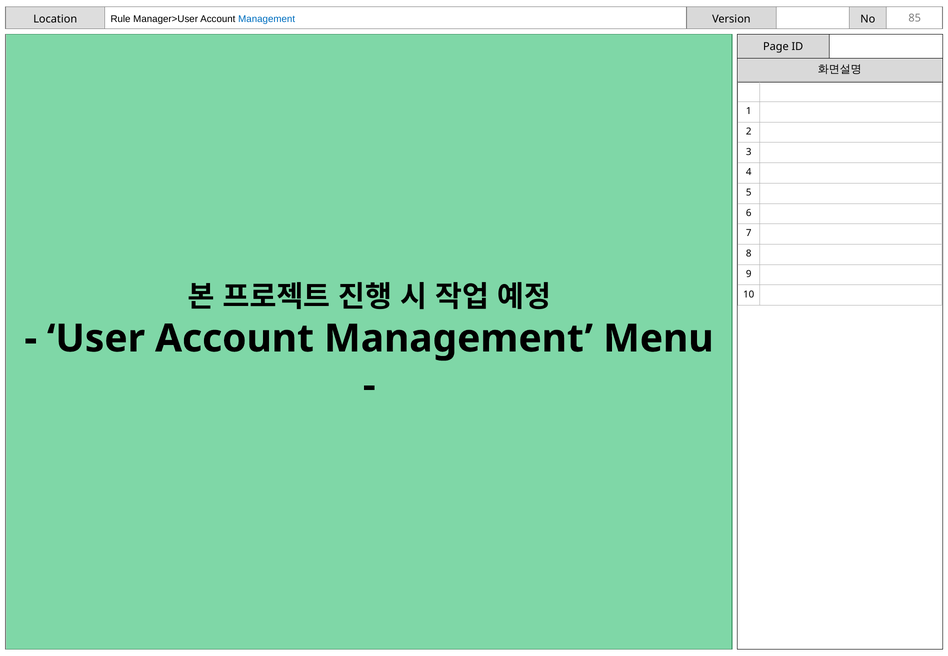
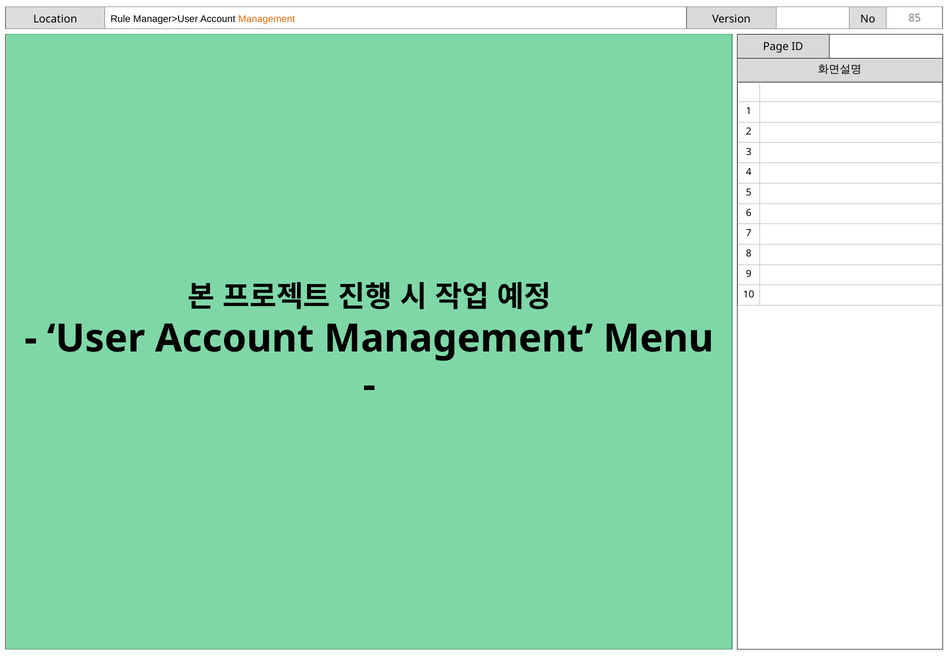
Management colour: blue -> orange (267, 19)
